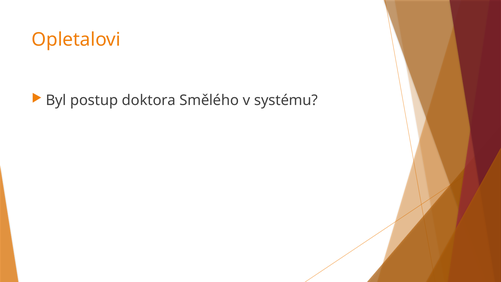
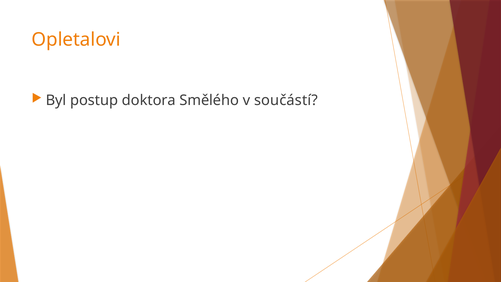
systému: systému -> součástí (286, 100)
